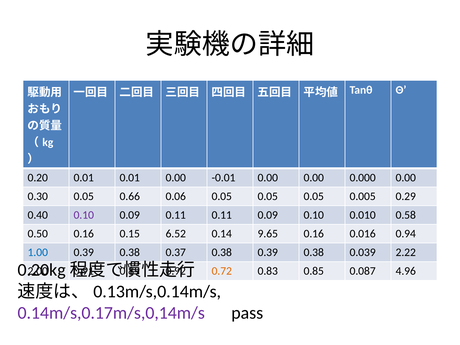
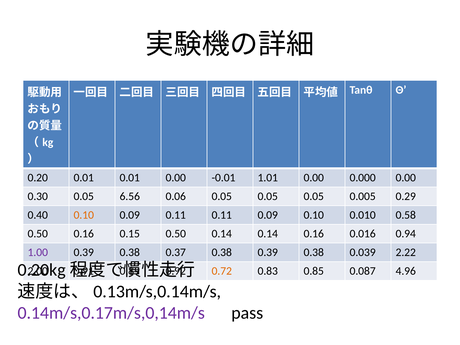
-0.01 0.00: 0.00 -> 1.01 (268, 178)
0.66: 0.66 -> 6.56 (130, 196)
0.10 colour: purple -> orange (84, 215)
0.15 6.52: 6.52 -> 0.50 (176, 234)
0.14 9.65: 9.65 -> 0.14 (268, 234)
1.00 colour: blue -> purple (38, 252)
